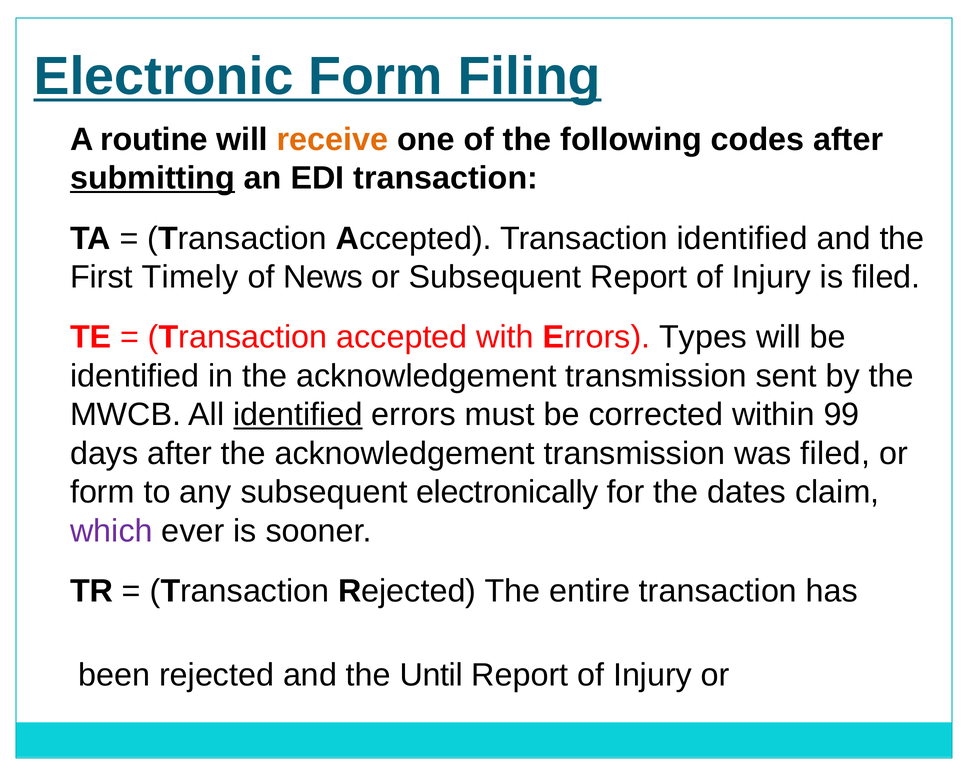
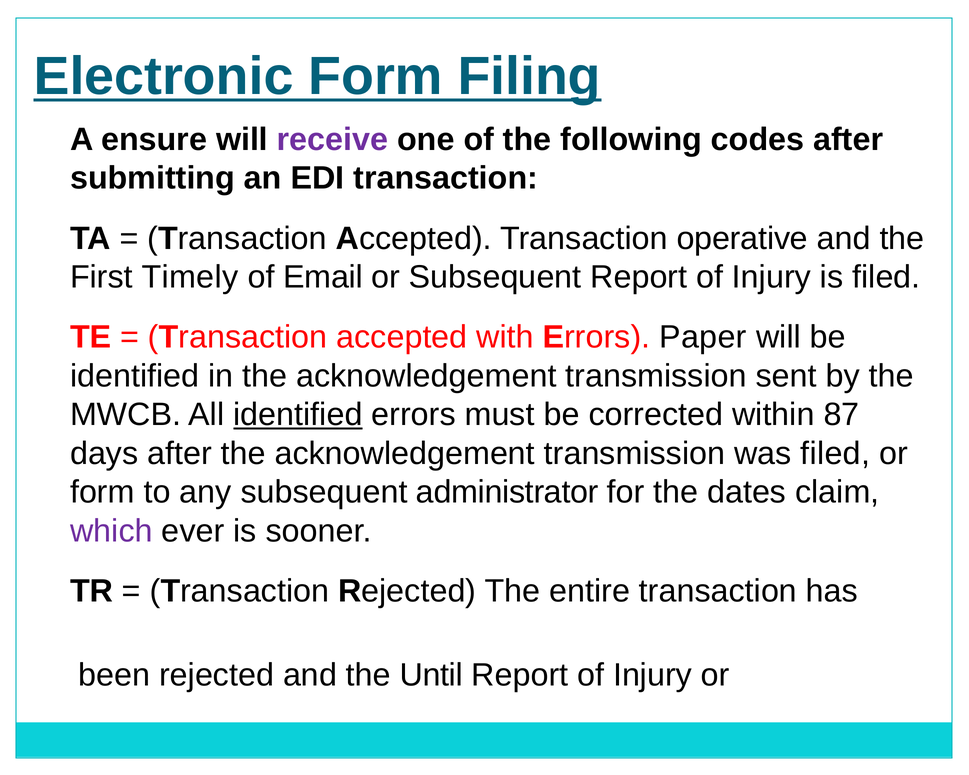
routine: routine -> ensure (154, 139)
receive colour: orange -> purple (333, 139)
submitting underline: present -> none (152, 178)
Transaction identified: identified -> operative (742, 238)
News: News -> Email (323, 277)
Types: Types -> Paper (703, 337)
99: 99 -> 87 (841, 415)
electronically: electronically -> administrator (507, 492)
